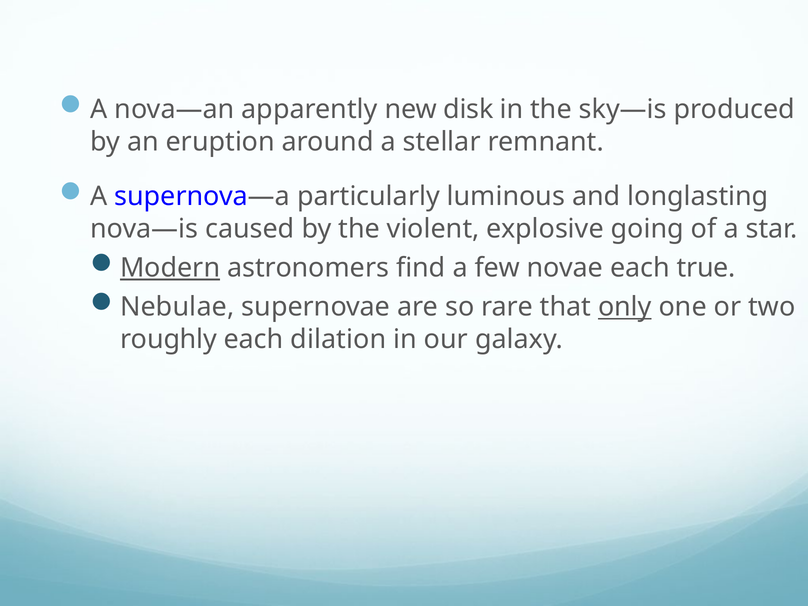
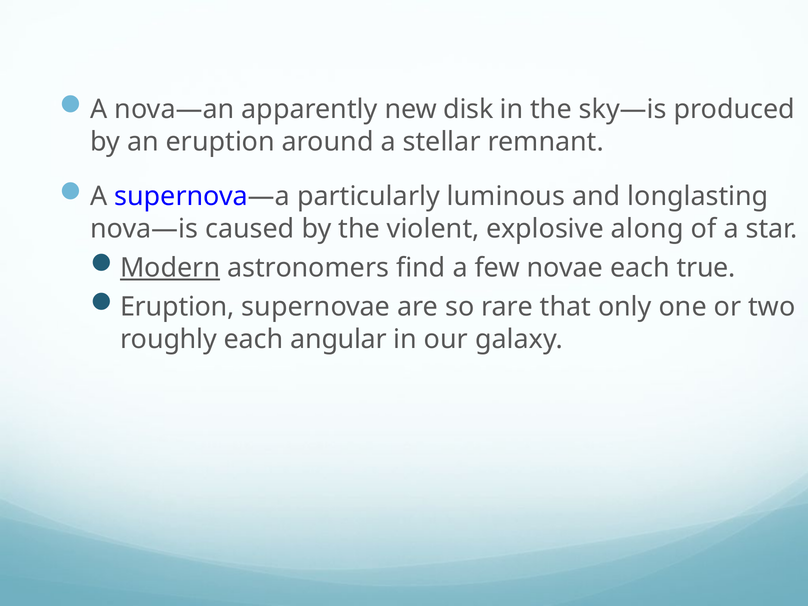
going: going -> along (647, 229)
Nebulae: Nebulae -> Eruption (177, 307)
only underline: present -> none (625, 307)
dilation: dilation -> angular (339, 339)
